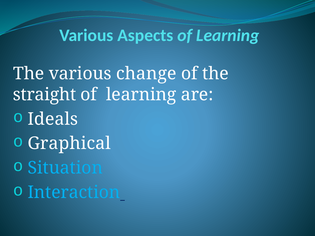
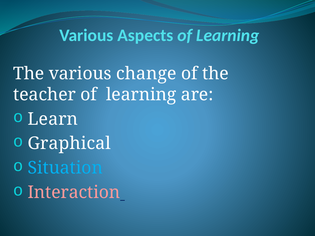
straight: straight -> teacher (44, 95)
Ideals: Ideals -> Learn (53, 119)
Interaction colour: light blue -> pink (74, 193)
